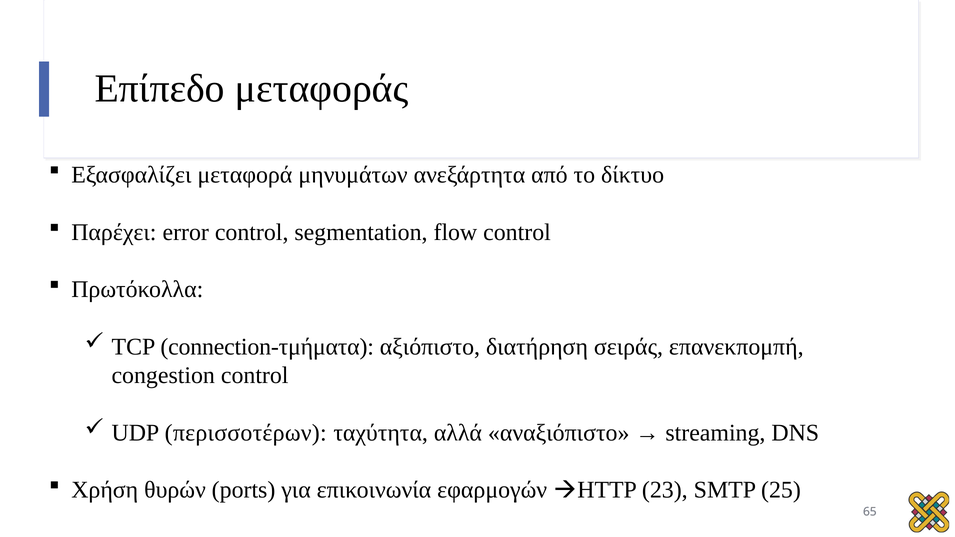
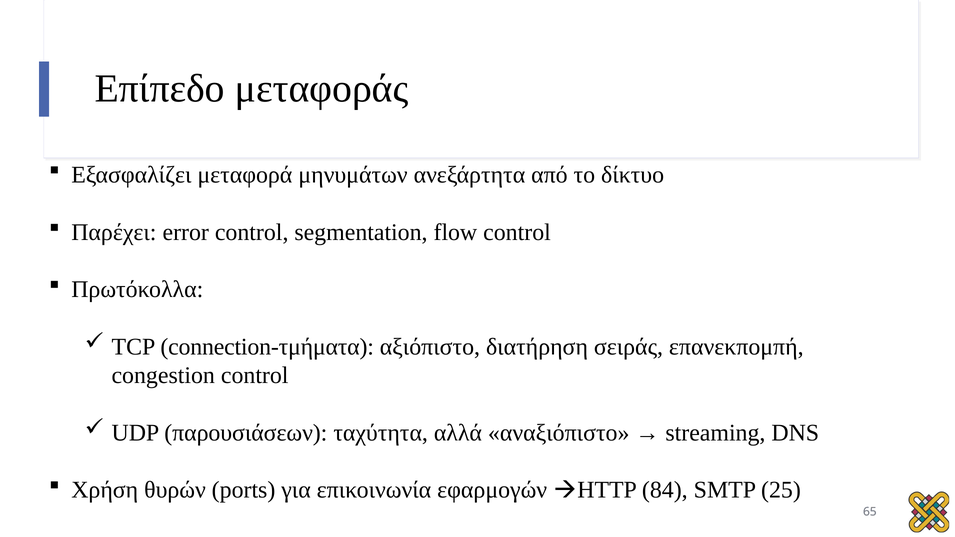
περισσοτέρων: περισσοτέρων -> παρουσιάσεων (246, 433)
23: 23 -> 84 (665, 490)
